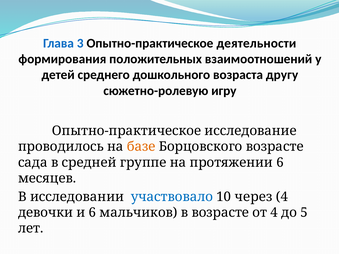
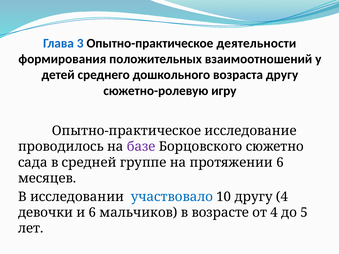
базе colour: orange -> purple (141, 147)
Борцовского возрасте: возрасте -> сюжетно (275, 147)
10 через: через -> другу (254, 197)
